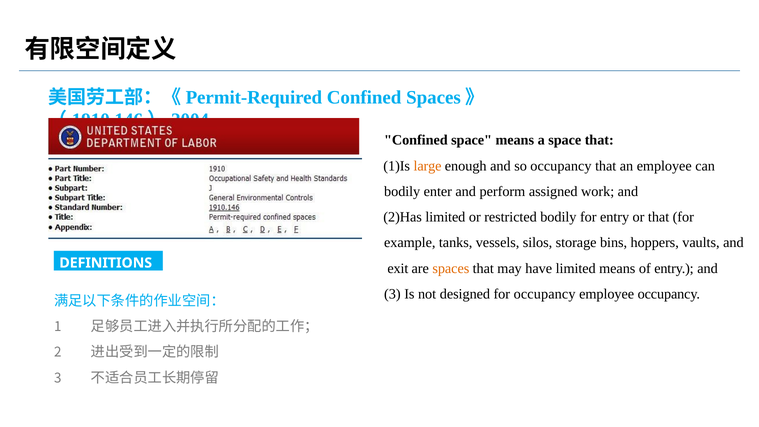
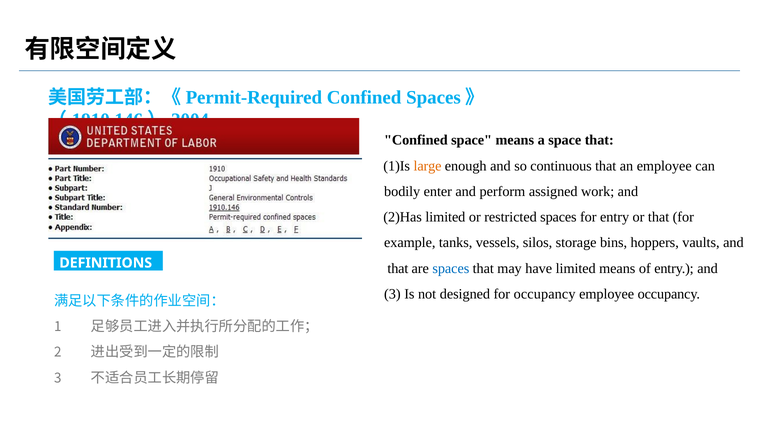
so occupancy: occupancy -> continuous (561, 166)
restricted bodily: bodily -> spaces (558, 217)
exit: exit -> that (398, 268)
spaces colour: orange -> blue (451, 268)
